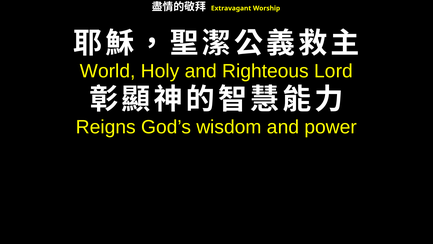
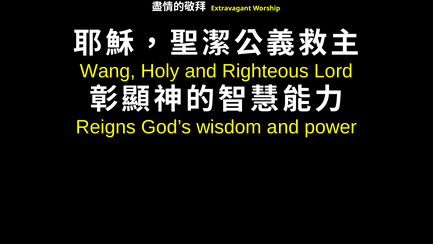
World: World -> Wang (108, 71)
